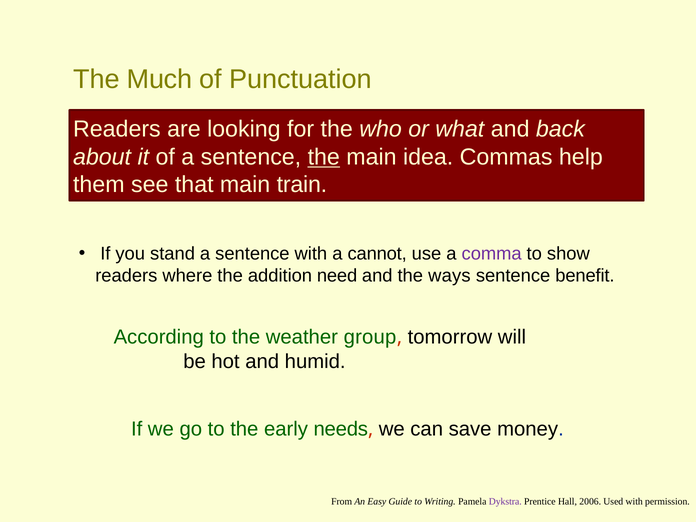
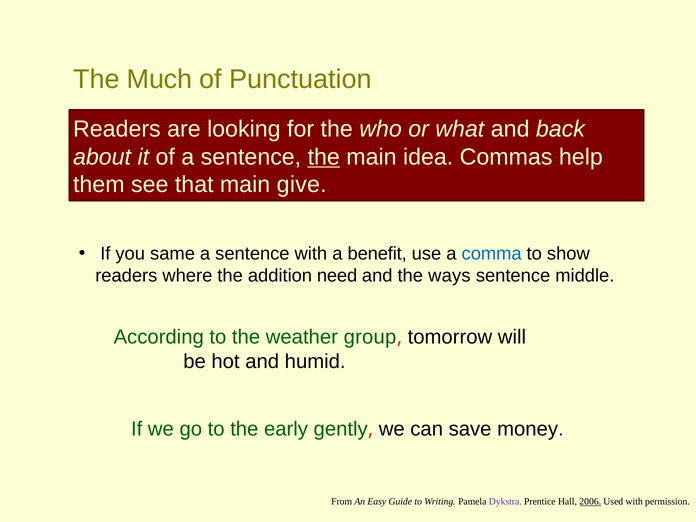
train: train -> give (302, 185)
stand: stand -> same (173, 253)
cannot: cannot -> benefit (377, 253)
comma colour: purple -> blue (492, 253)
benefit: benefit -> middle (585, 276)
needs: needs -> gently (341, 429)
2006 underline: none -> present (590, 502)
